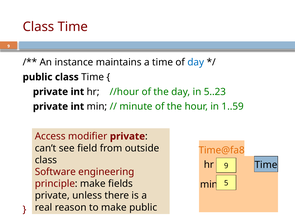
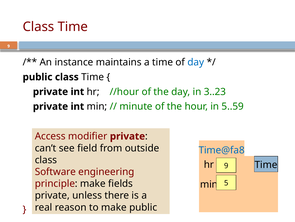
5..23: 5..23 -> 3..23 (215, 91)
1..59: 1..59 -> 5..59 (233, 106)
Time@fa8 colour: orange -> blue (222, 150)
